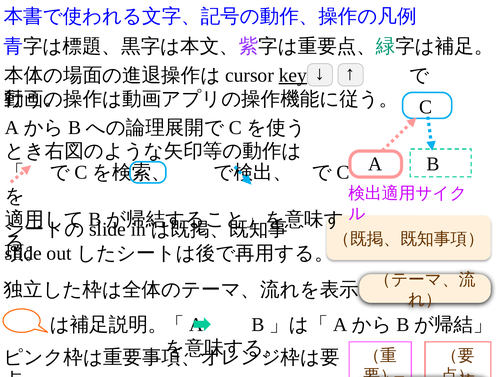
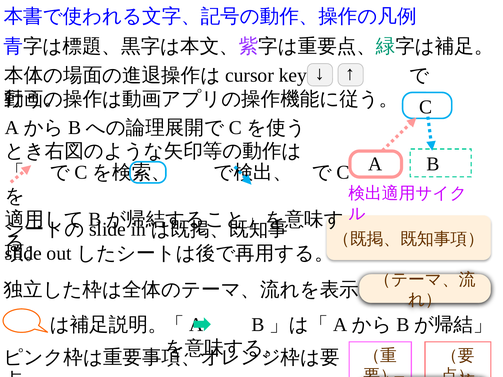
key underline: present -> none (293, 75)
